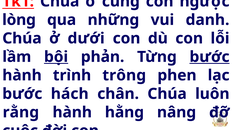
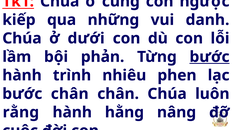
lòng: lòng -> kiếp (19, 20)
bội underline: present -> none (56, 57)
trông: trông -> nhiêu (124, 76)
bước hách: hách -> chân (70, 94)
